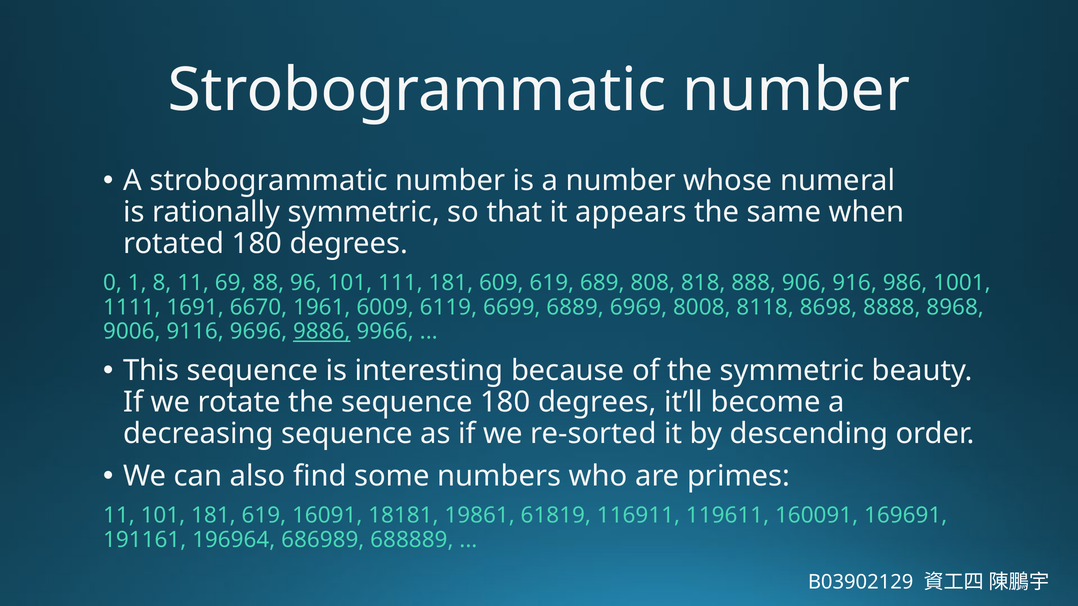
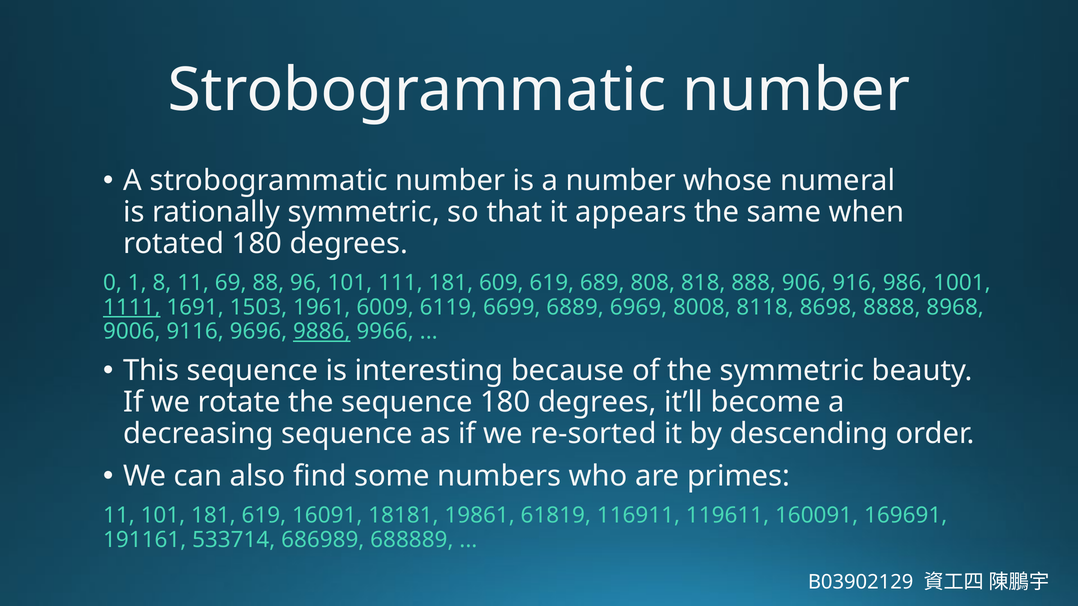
1111 underline: none -> present (132, 307)
6670: 6670 -> 1503 (258, 307)
196964: 196964 -> 533714 (234, 540)
